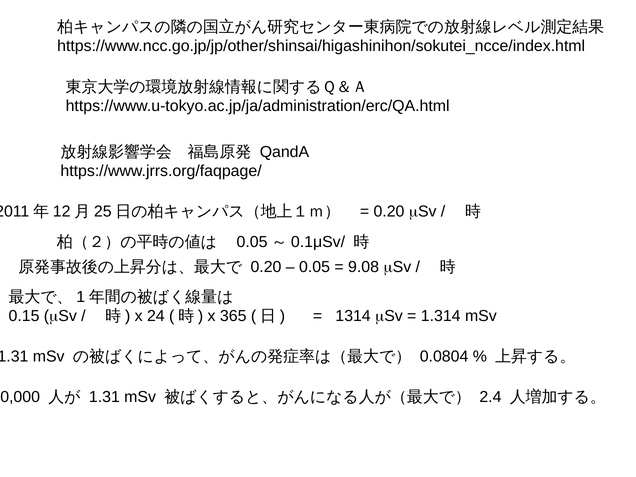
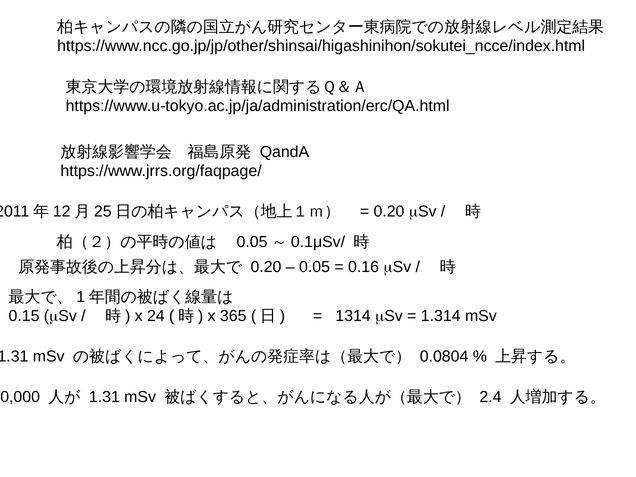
9.08: 9.08 -> 0.16 (364, 267)
